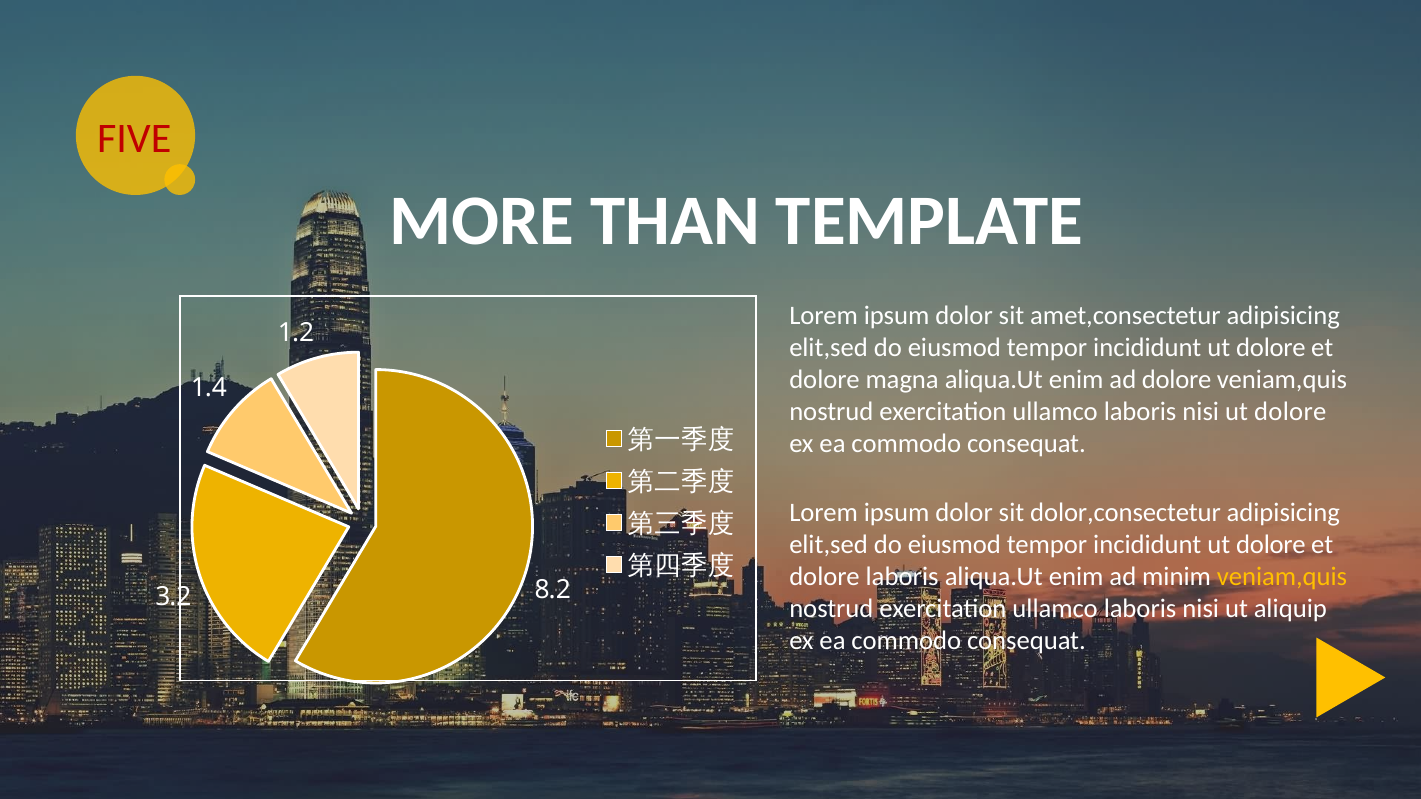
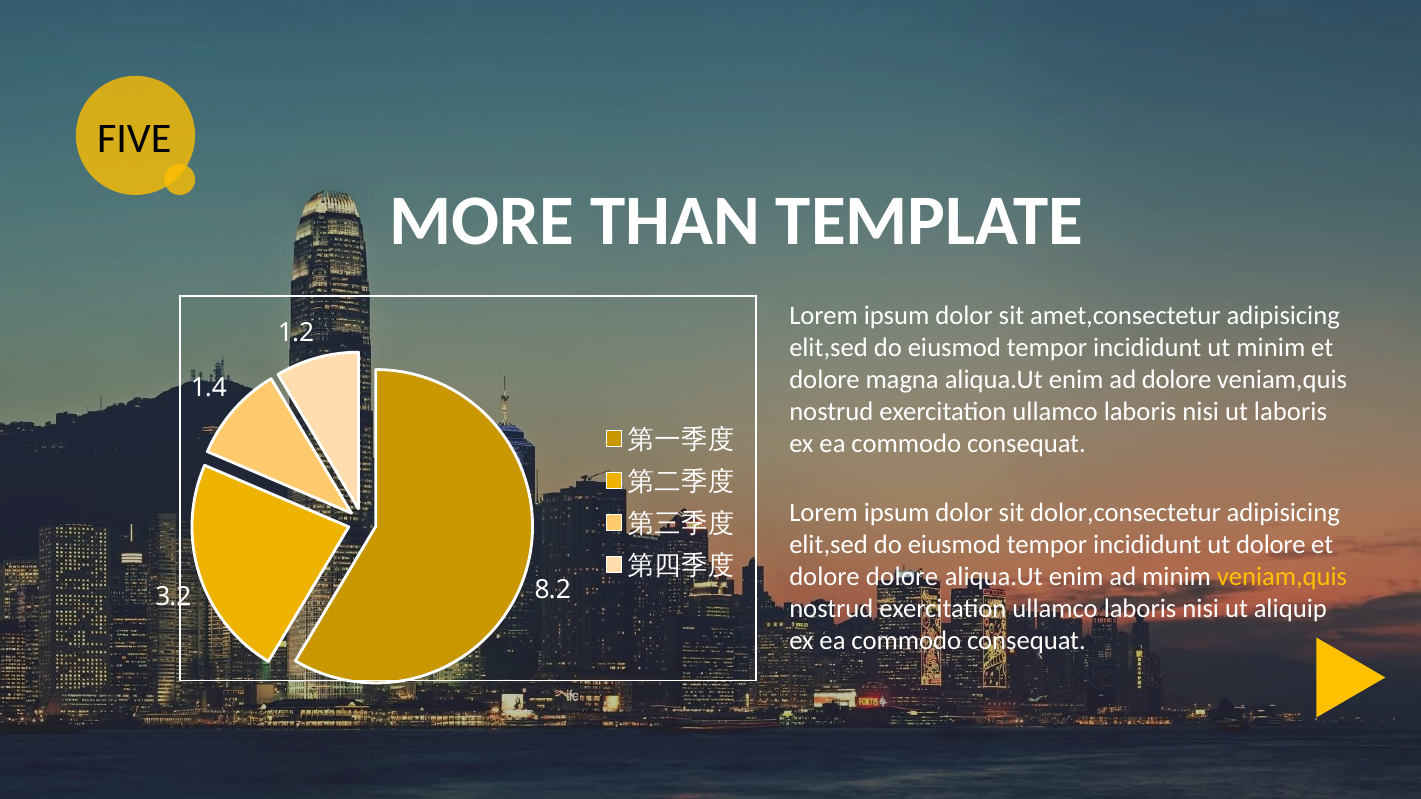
FIVE colour: red -> black (134, 138)
dolore: dolore -> minim (1271, 348)
nisi ut dolore: dolore -> laboris (1290, 412)
dolore laboris: laboris -> dolore (902, 577)
